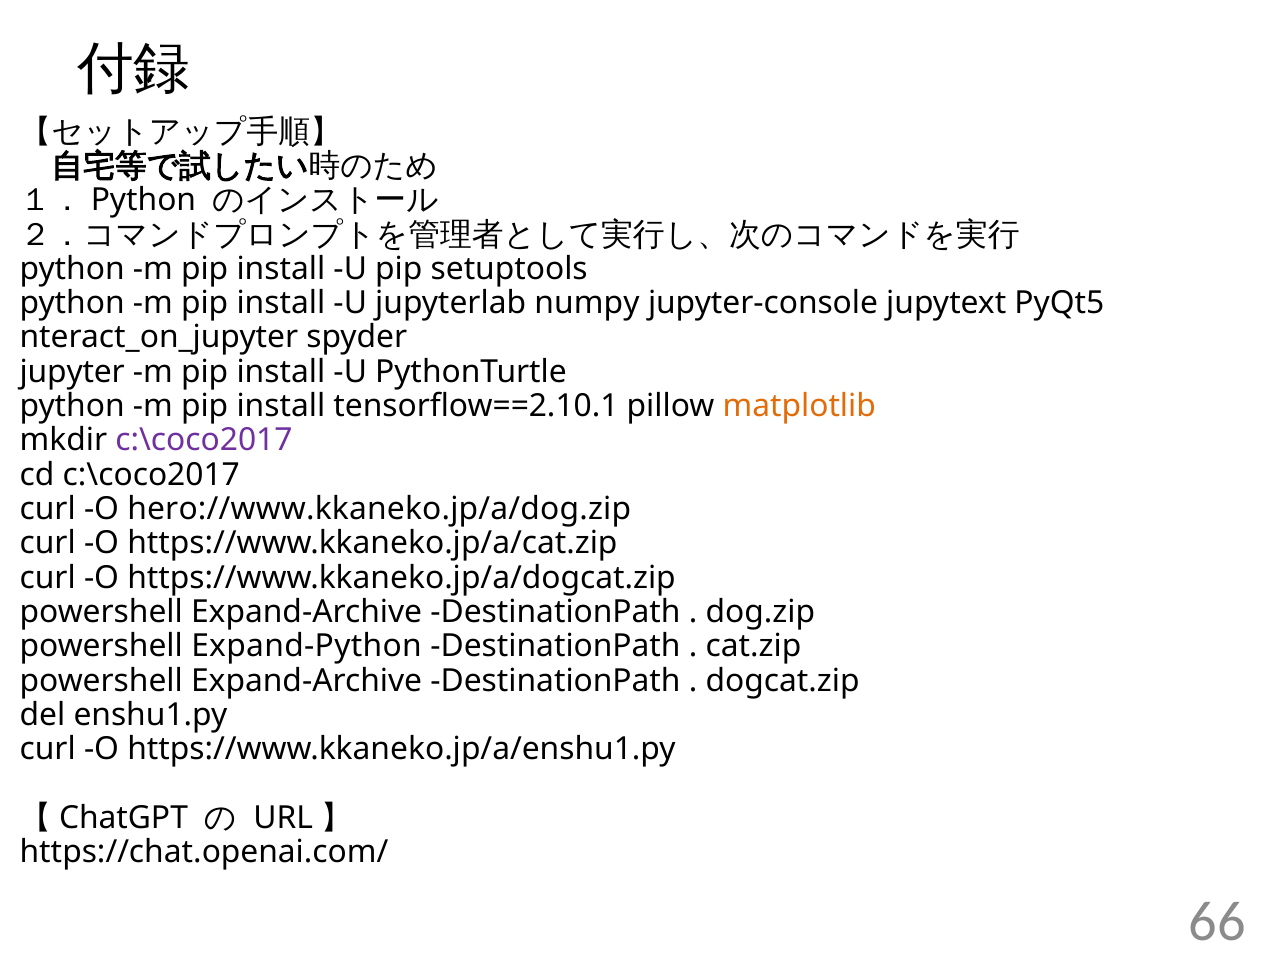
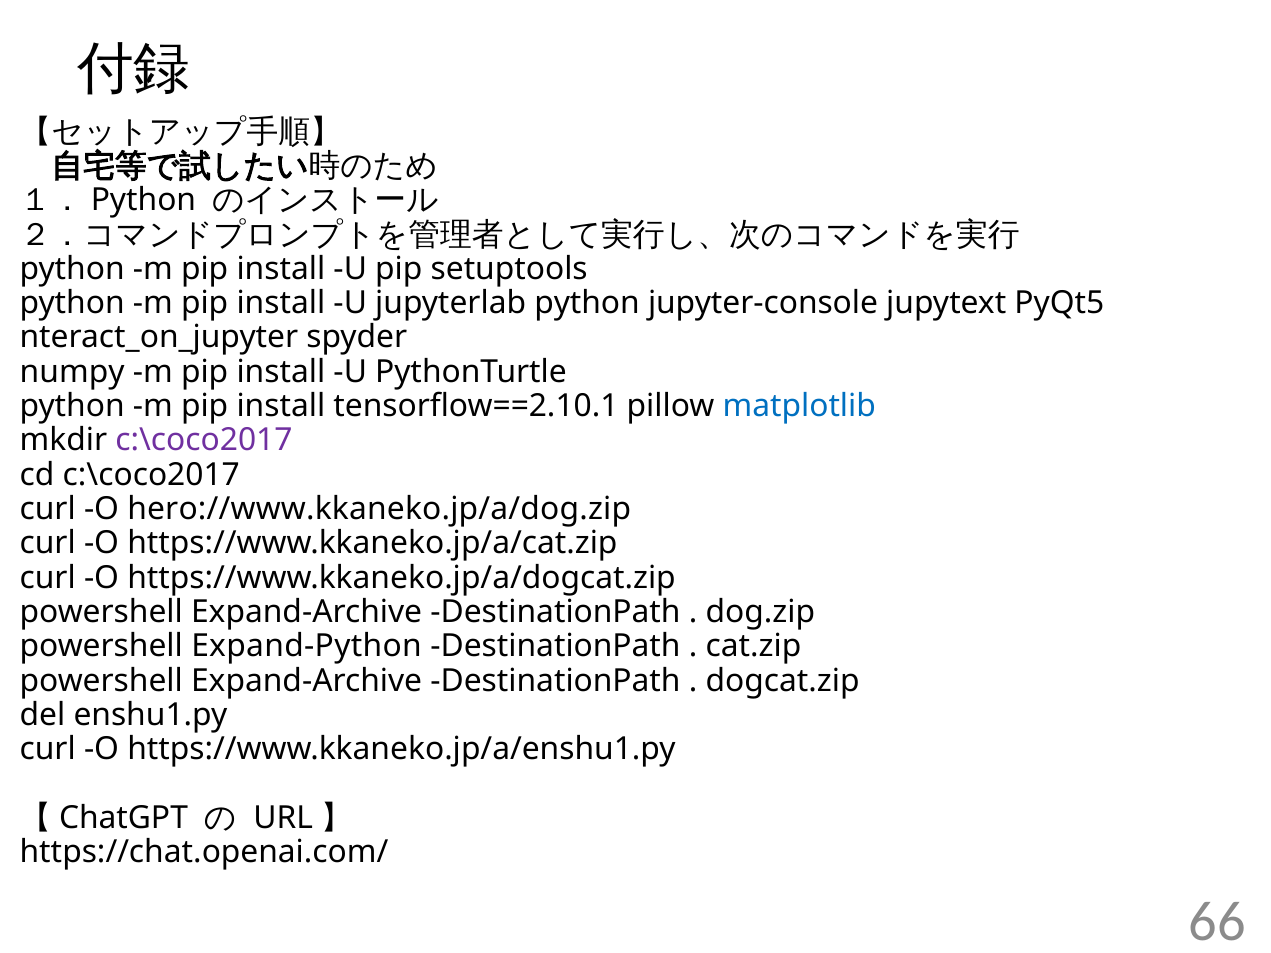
jupyterlab numpy: numpy -> python (587, 303)
jupyter: jupyter -> numpy (72, 372)
matplotlib colour: orange -> blue (799, 406)
